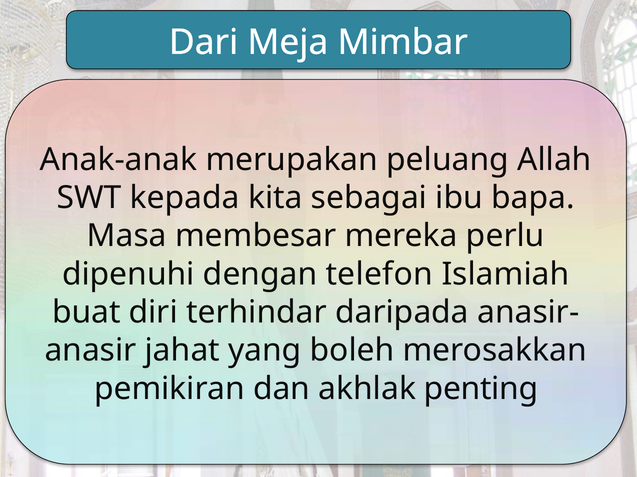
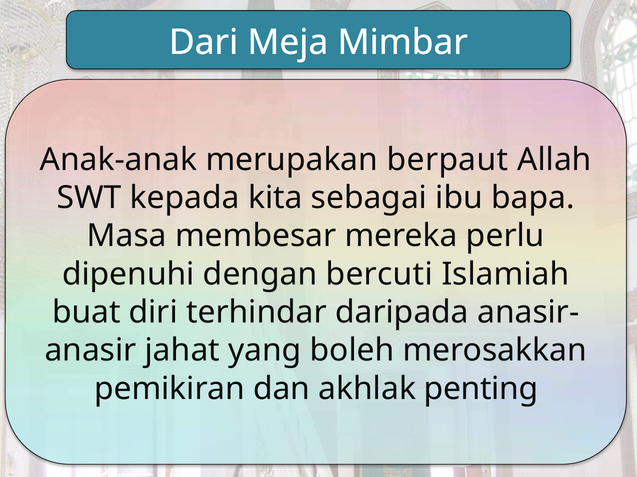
peluang: peluang -> berpaut (447, 160)
telefon: telefon -> bercuti (379, 275)
